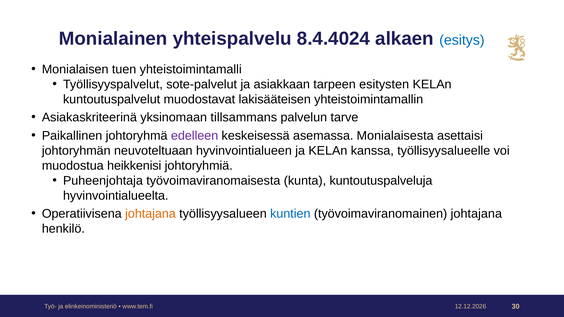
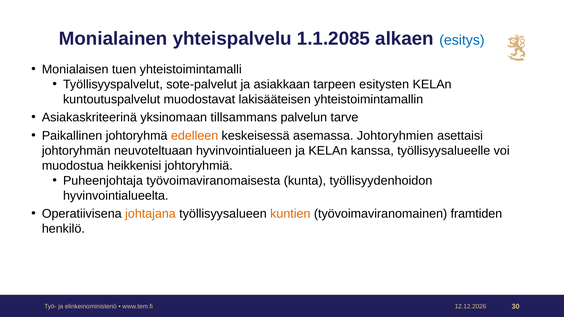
8.4.4024: 8.4.4024 -> 1.1.2085 (333, 39)
edelleen colour: purple -> orange (195, 136)
Monialaisesta: Monialaisesta -> Johtoryhmien (395, 136)
kuntoutuspalveluja: kuntoutuspalveluja -> työllisyydenhoidon (381, 181)
kuntien colour: blue -> orange (290, 214)
työvoimaviranomainen johtajana: johtajana -> framtiden (476, 214)
